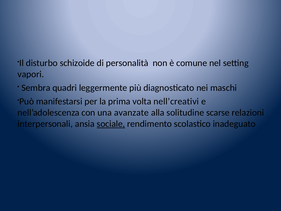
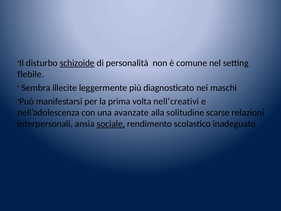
schizoide underline: none -> present (77, 63)
vapori: vapori -> flebile (31, 74)
quadri: quadri -> illecite (65, 88)
